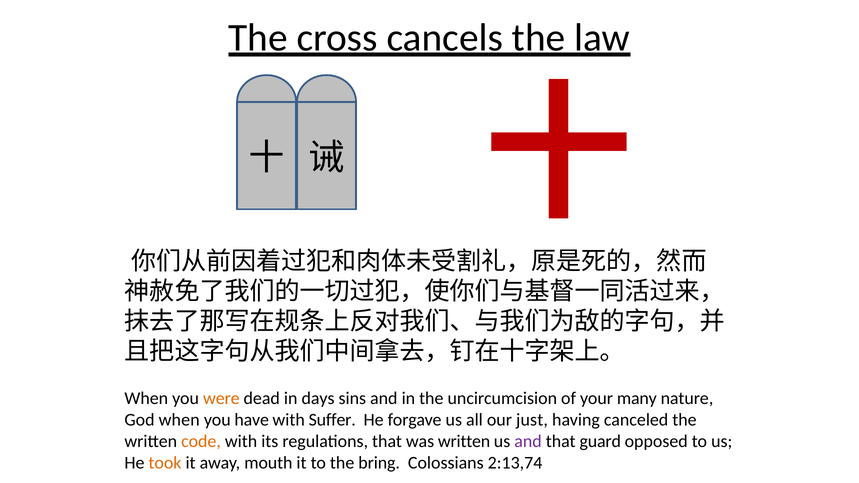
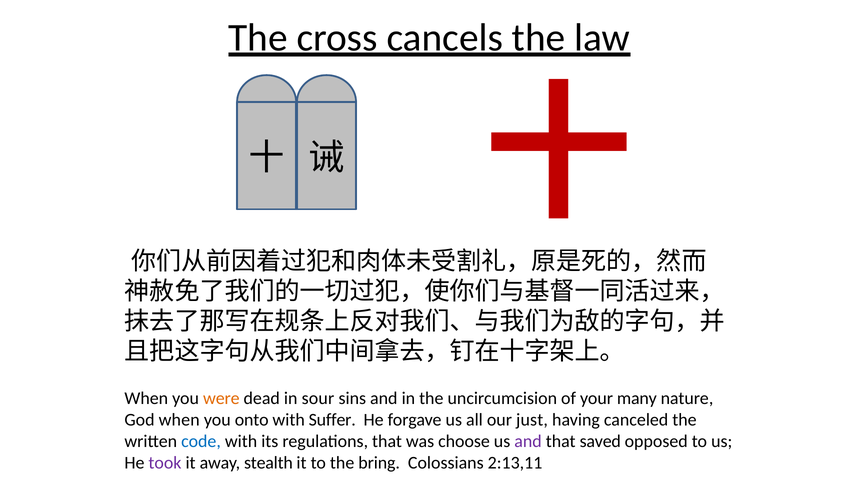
days: days -> sour (318, 399)
have: have -> onto (252, 420)
code colour: orange -> blue (201, 442)
was written: written -> choose (464, 442)
guard: guard -> saved (600, 442)
took colour: orange -> purple (165, 463)
mouth: mouth -> stealth (268, 463)
2:13,74: 2:13,74 -> 2:13,11 (515, 463)
